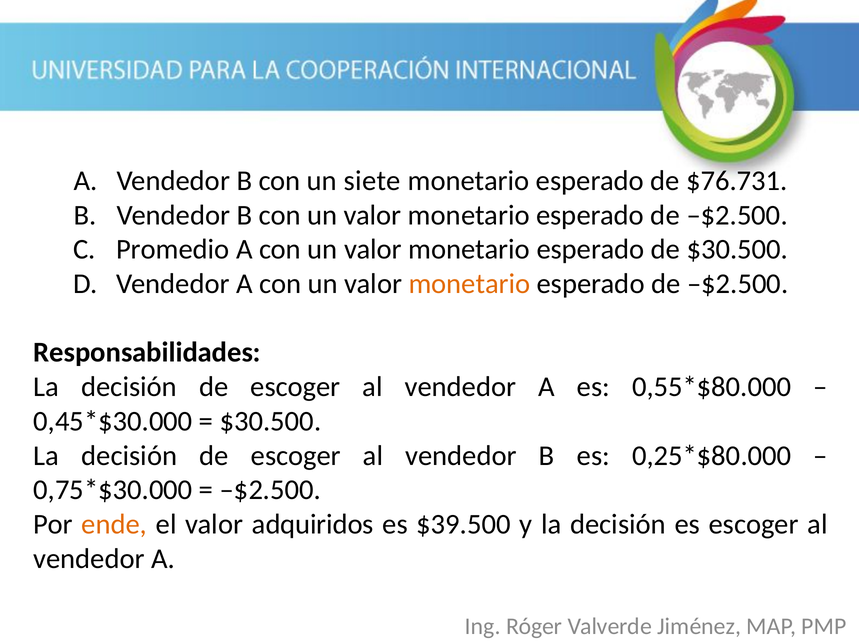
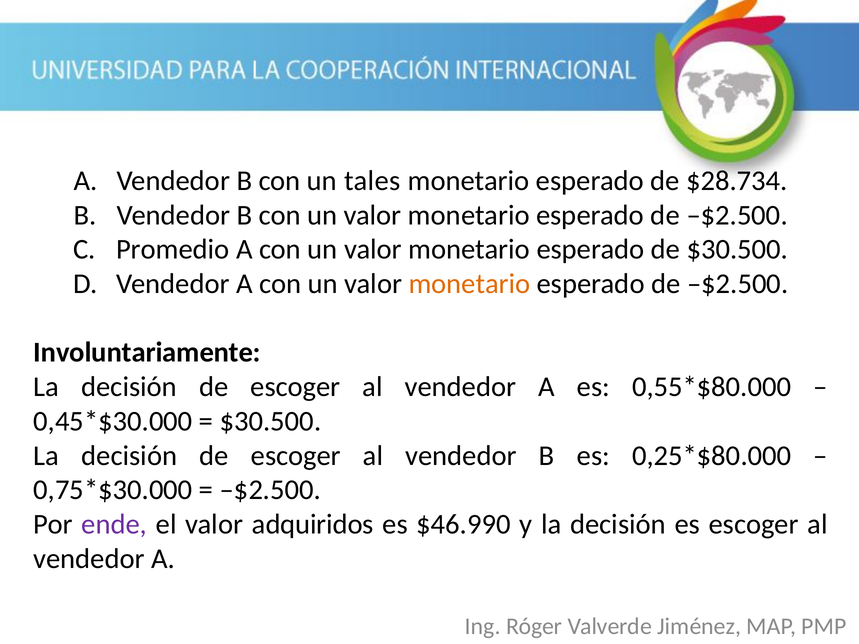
siete: siete -> tales (372, 181)
$76.731: $76.731 -> $28.734 (737, 181)
Responsabilidades: Responsabilidades -> Involuntariamente (147, 353)
ende colour: orange -> purple (114, 524)
$39.500: $39.500 -> $46.990 (464, 524)
